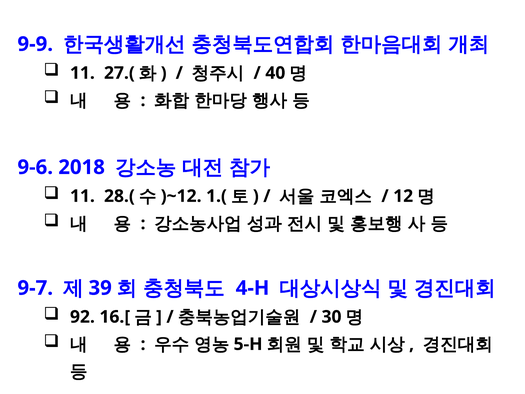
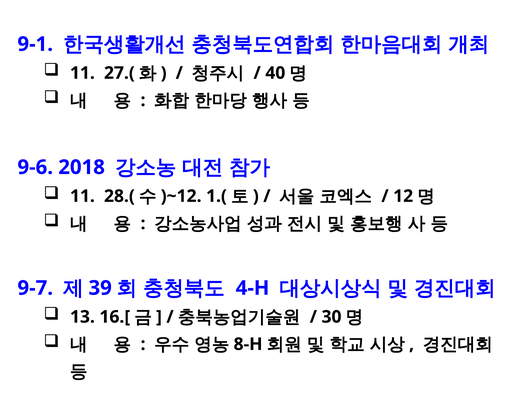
9-9: 9-9 -> 9-1 (35, 44)
92: 92 -> 13 (82, 317)
5-H: 5-H -> 8-H (248, 344)
